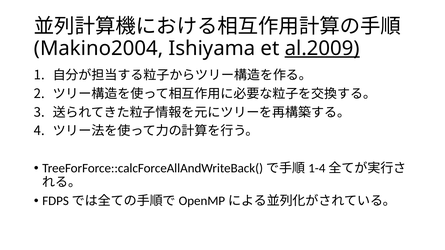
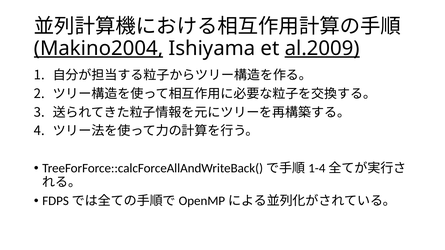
Makino2004 underline: none -> present (99, 48)
